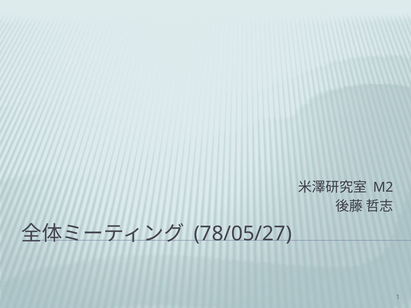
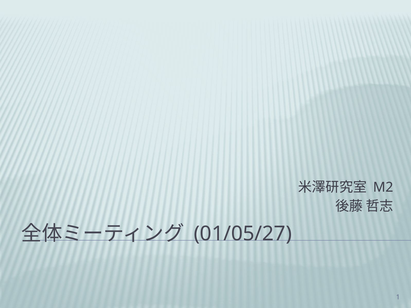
78/05/27: 78/05/27 -> 01/05/27 (243, 234)
